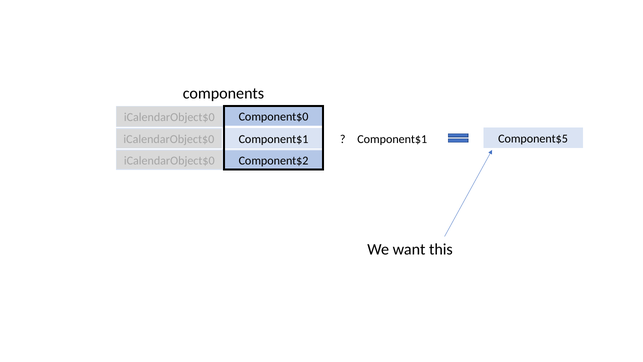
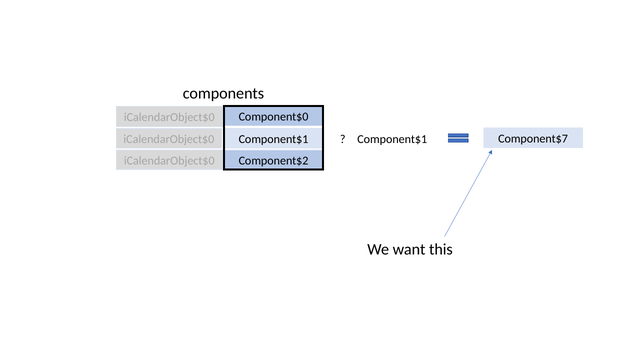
Component$5: Component$5 -> Component$7 (533, 138)
